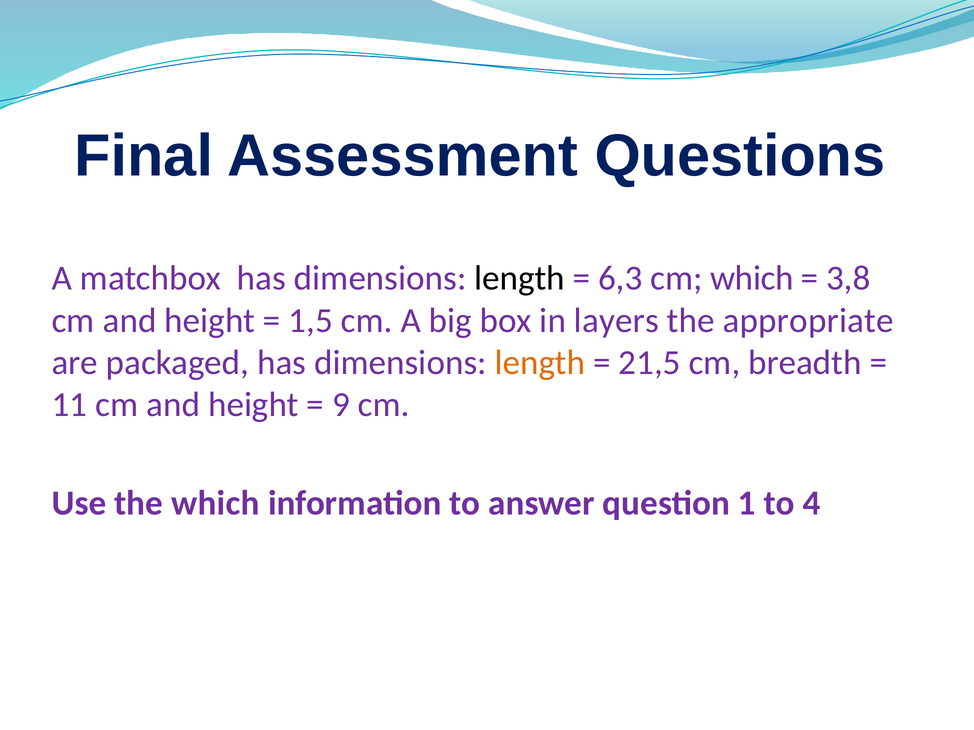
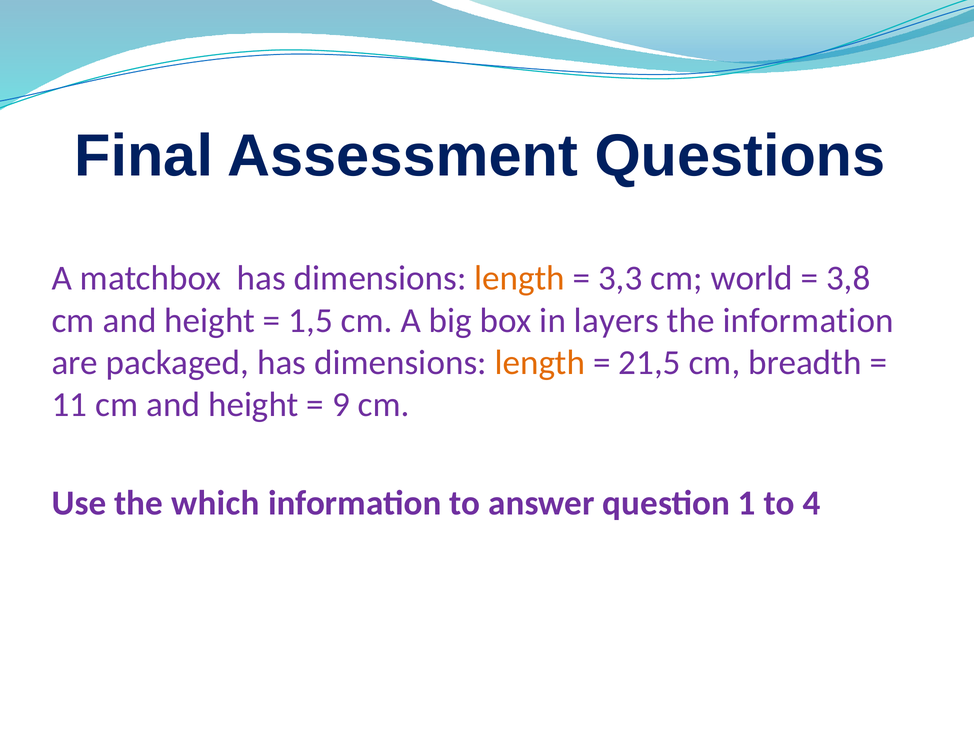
length colour: black -> orange (520, 279)
6,3: 6,3 -> 3,3 (620, 279)
cm which: which -> world (752, 279)
the appropriate: appropriate -> information (808, 321)
